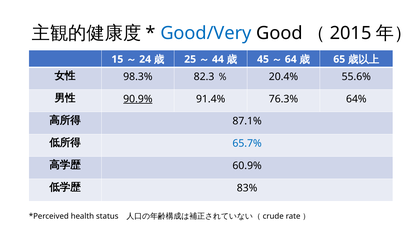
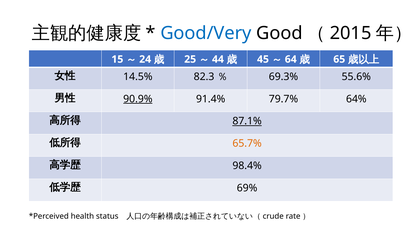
98.3%: 98.3% -> 14.5% (138, 77)
20.4%: 20.4% -> 69.3% (283, 77)
76.3%: 76.3% -> 79.7% (283, 99)
87.1% underline: none -> present (247, 121)
65.7% colour: blue -> orange (247, 144)
60.9%: 60.9% -> 98.4% (247, 166)
83%: 83% -> 69% (247, 189)
